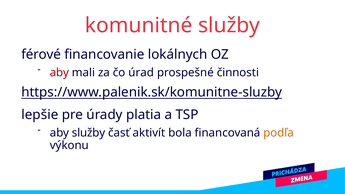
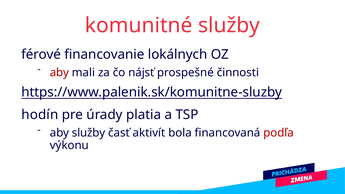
úrad: úrad -> nájsť (141, 72)
lepšie: lepšie -> hodín (40, 115)
podľa colour: orange -> red (279, 133)
